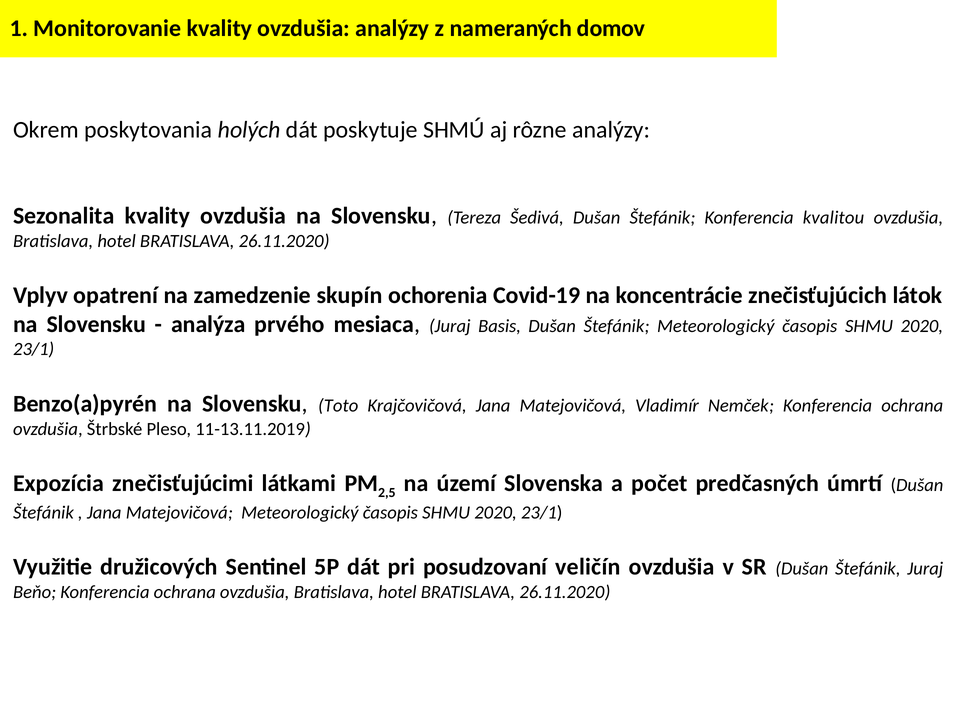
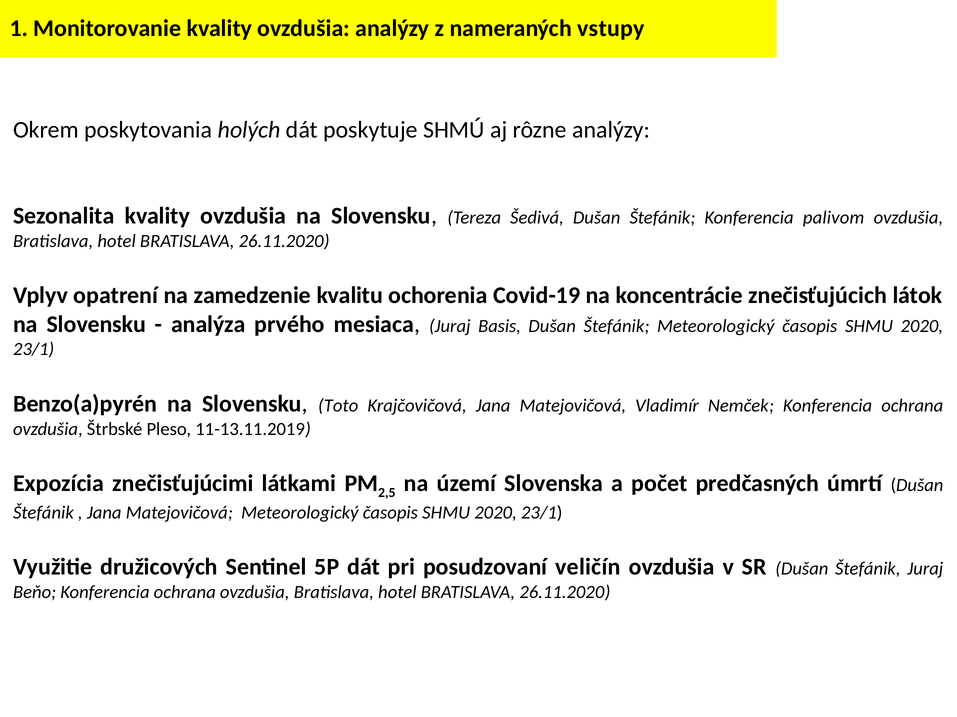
domov: domov -> vstupy (611, 29)
kvalitou: kvalitou -> palivom (834, 218)
skupín: skupín -> kvalitu (350, 296)
